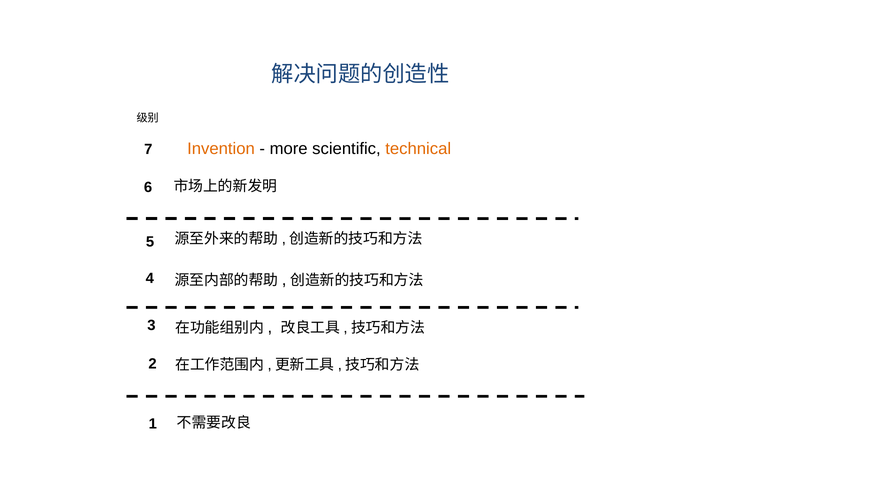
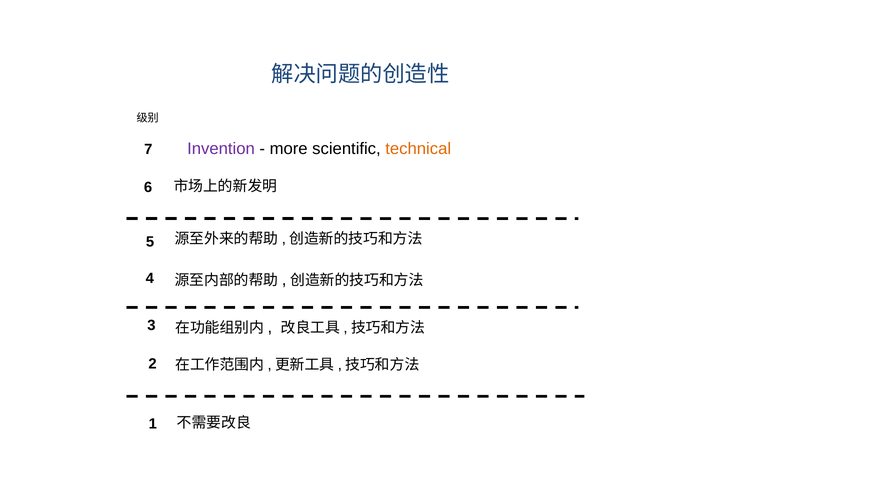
Invention colour: orange -> purple (221, 149)
